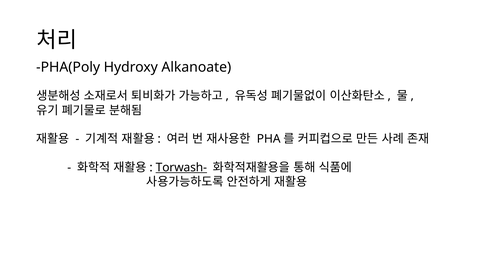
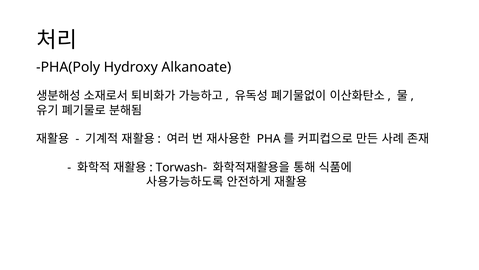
Torwash- underline: present -> none (181, 167)
